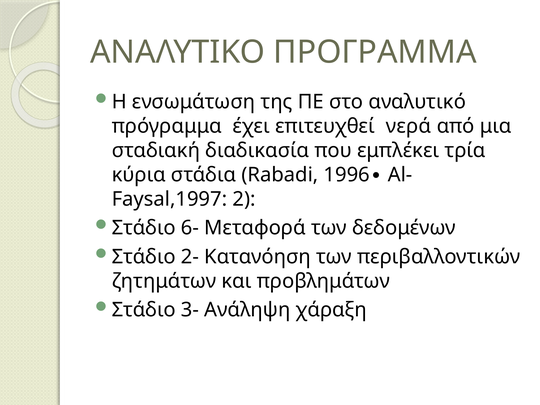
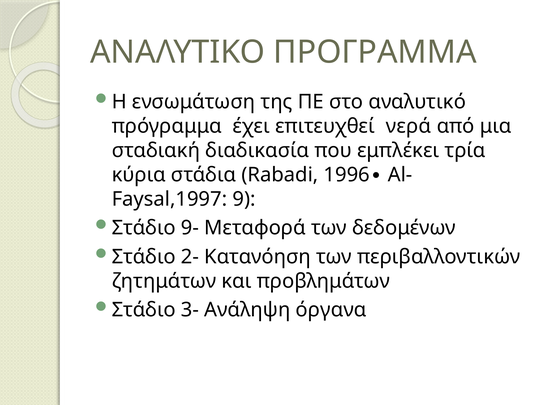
2: 2 -> 9 (244, 199)
6-: 6- -> 9- (190, 228)
χάραξη: χάραξη -> όργανα (331, 310)
